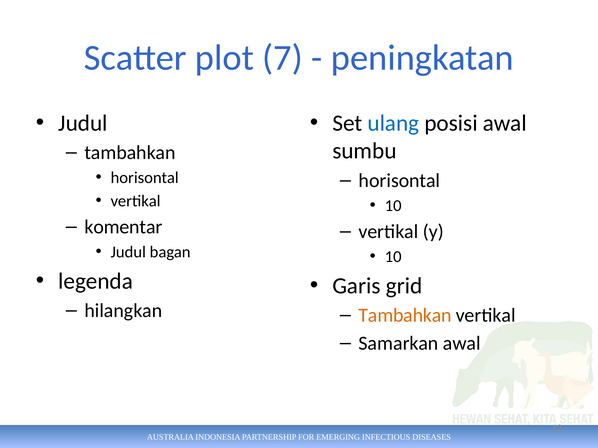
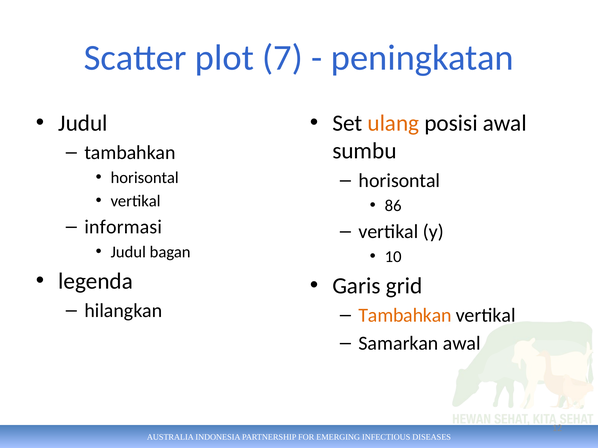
ulang colour: blue -> orange (393, 123)
10: 10 -> 86 (393, 206)
komentar: komentar -> informasi (123, 227)
